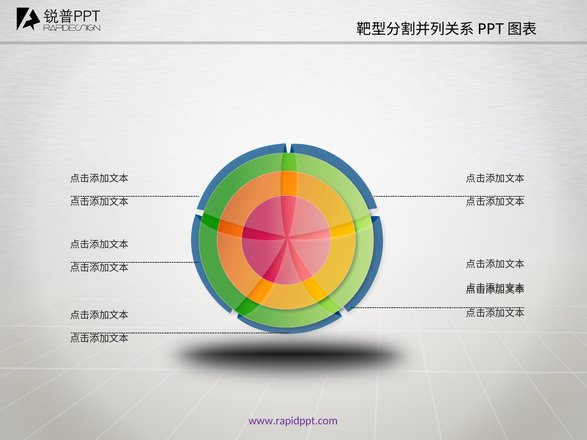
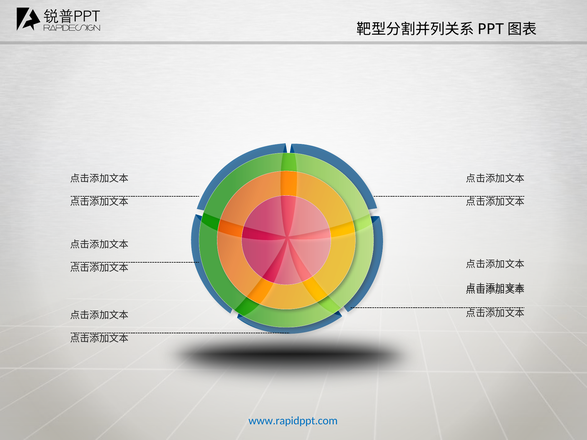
www.rapidppt.com colour: purple -> blue (293, 421)
